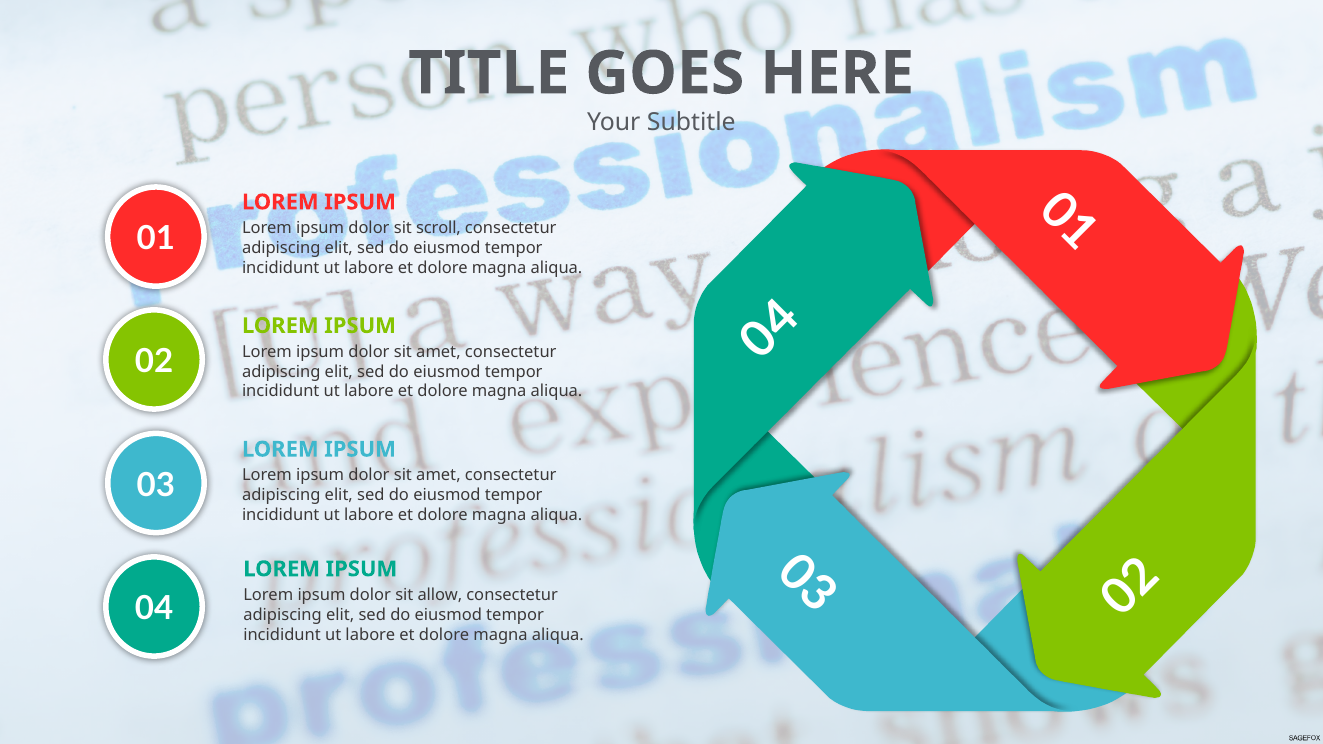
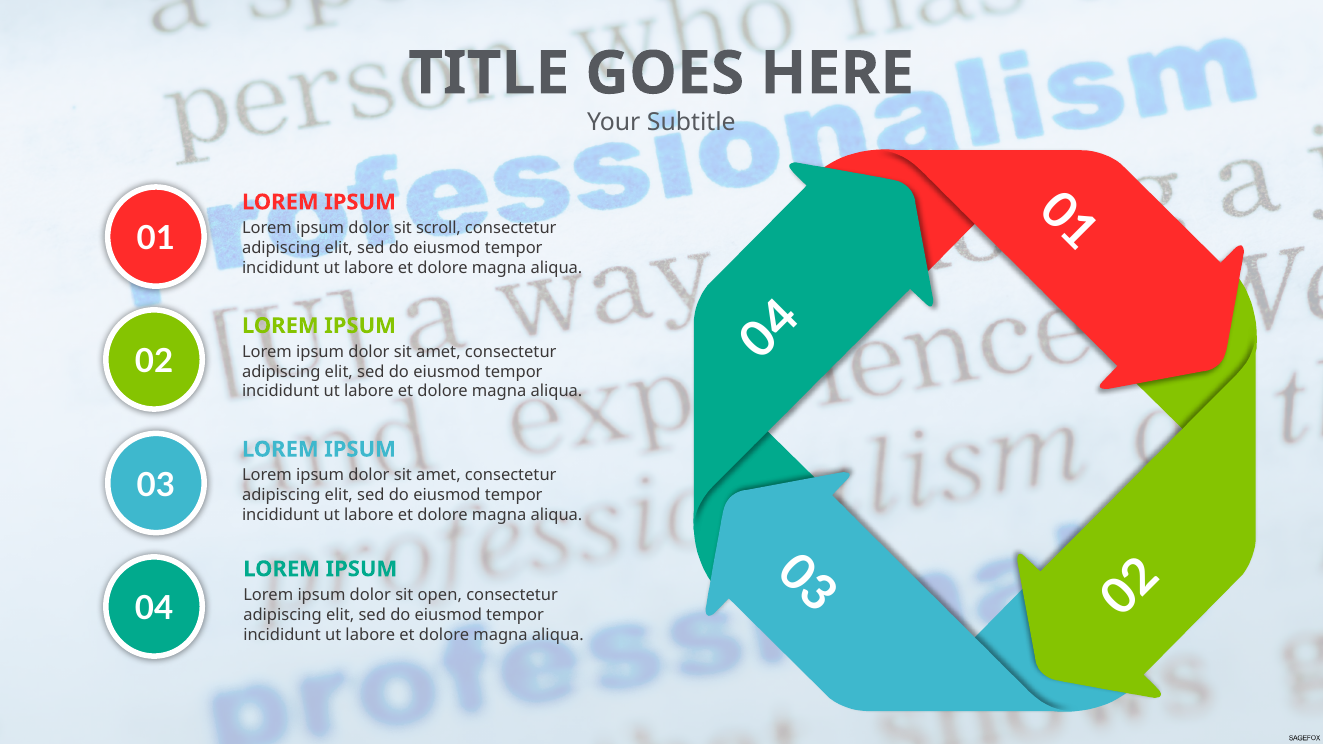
allow: allow -> open (440, 595)
